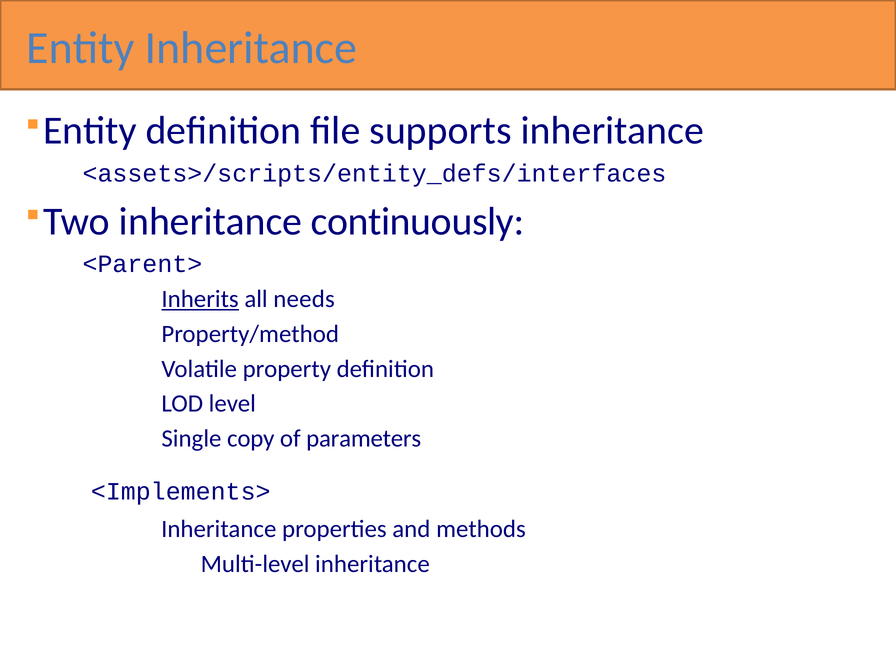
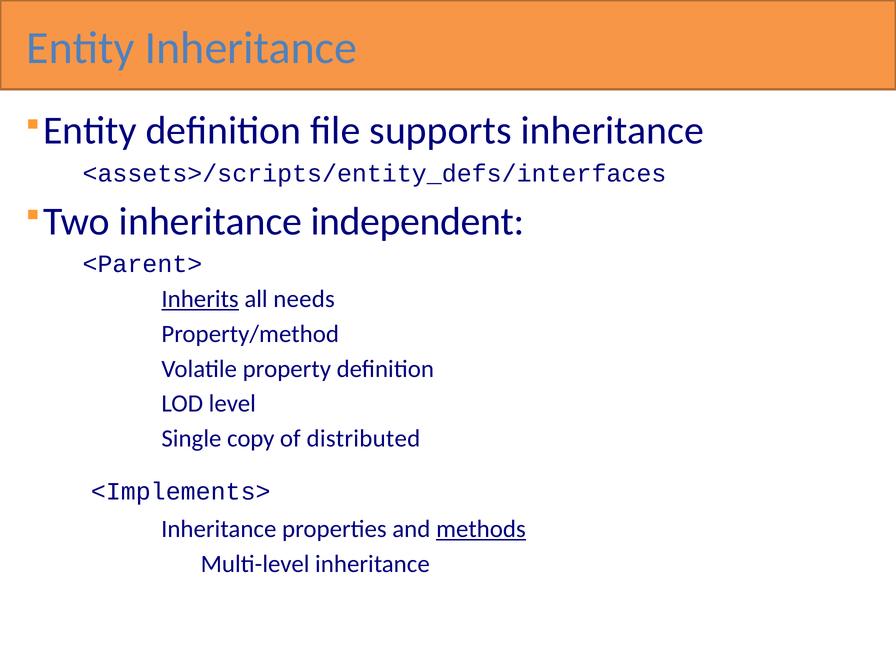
continuously: continuously -> independent (417, 221)
parameters: parameters -> distributed (363, 439)
methods underline: none -> present (481, 529)
